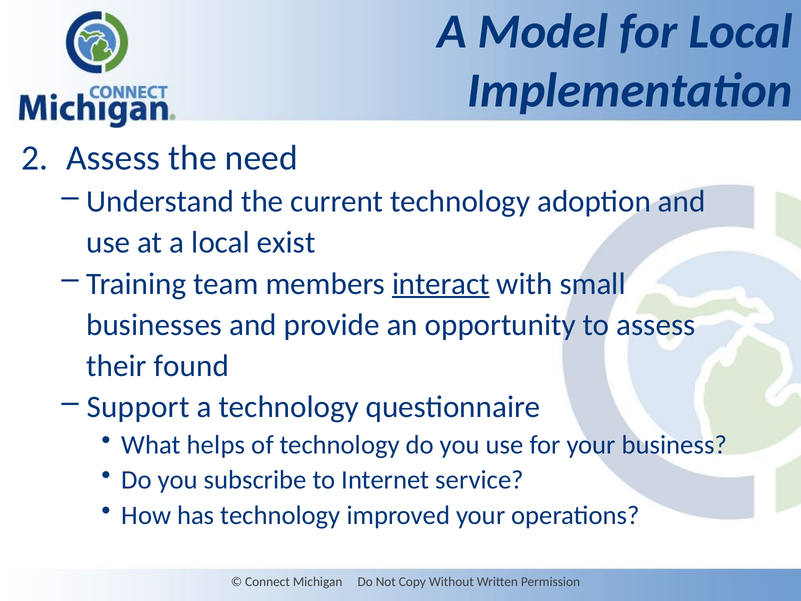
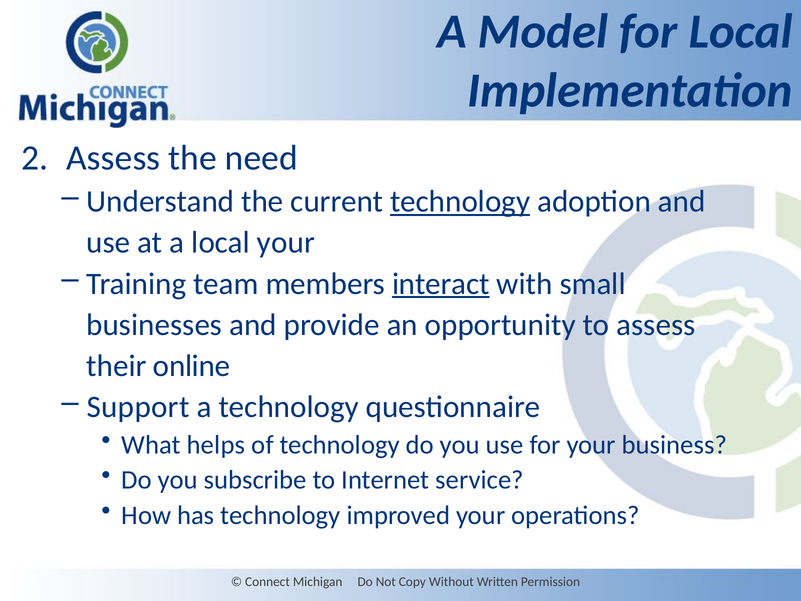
technology underline: none -> present (460, 201)
local exist: exist -> your (286, 242)
found: found -> online (192, 366)
